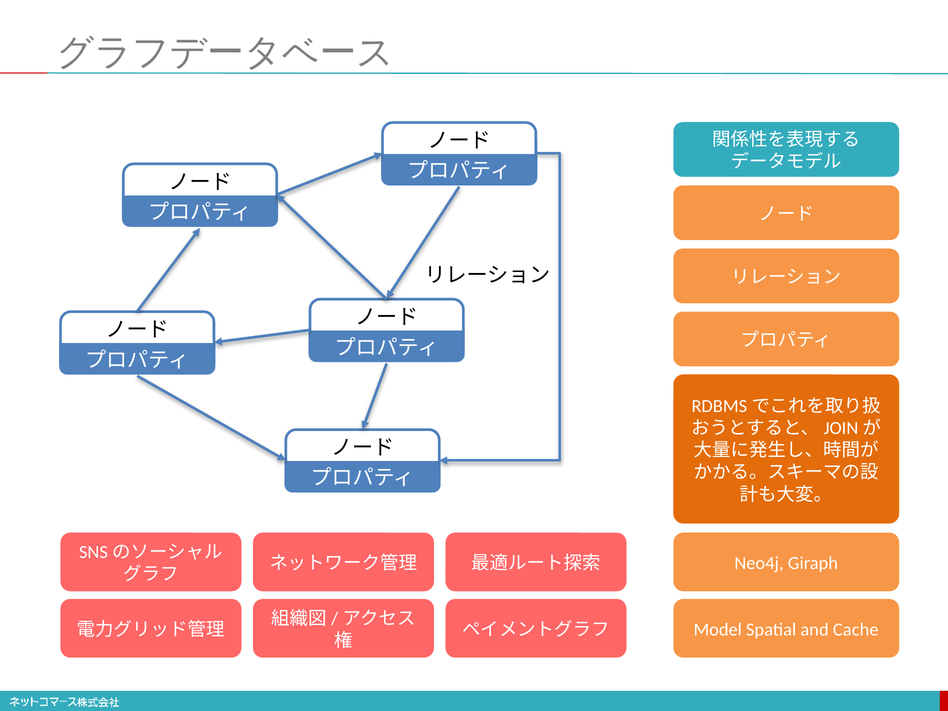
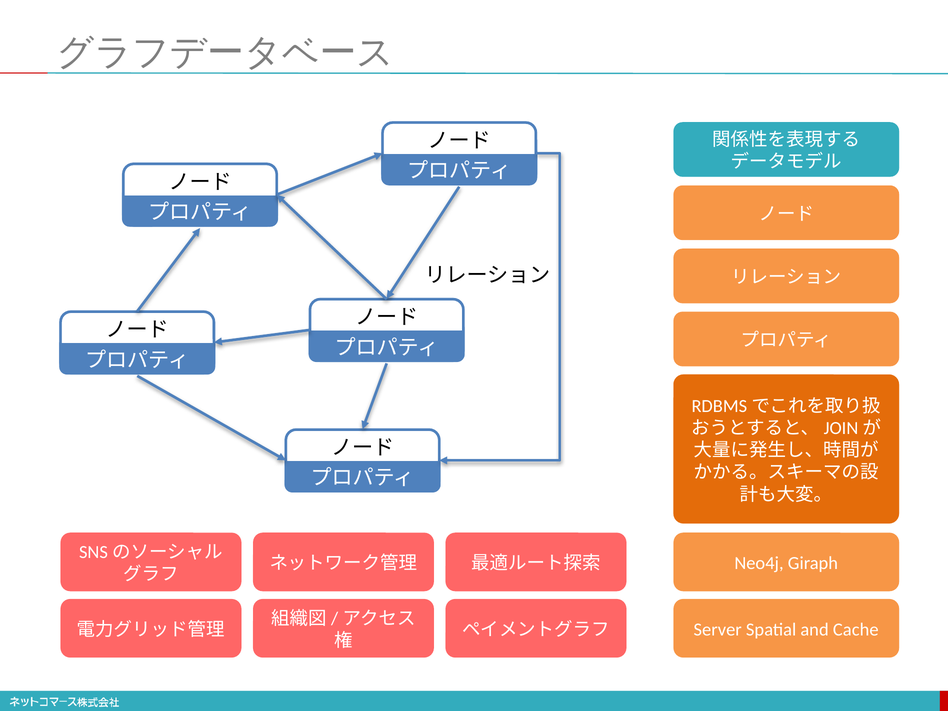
Model: Model -> Server (718, 630)
